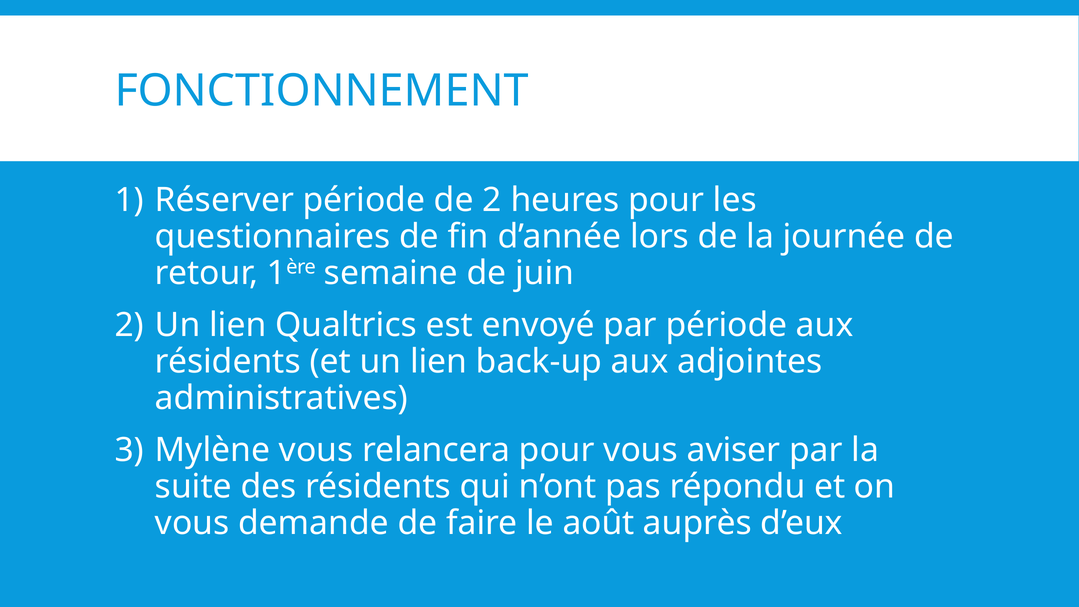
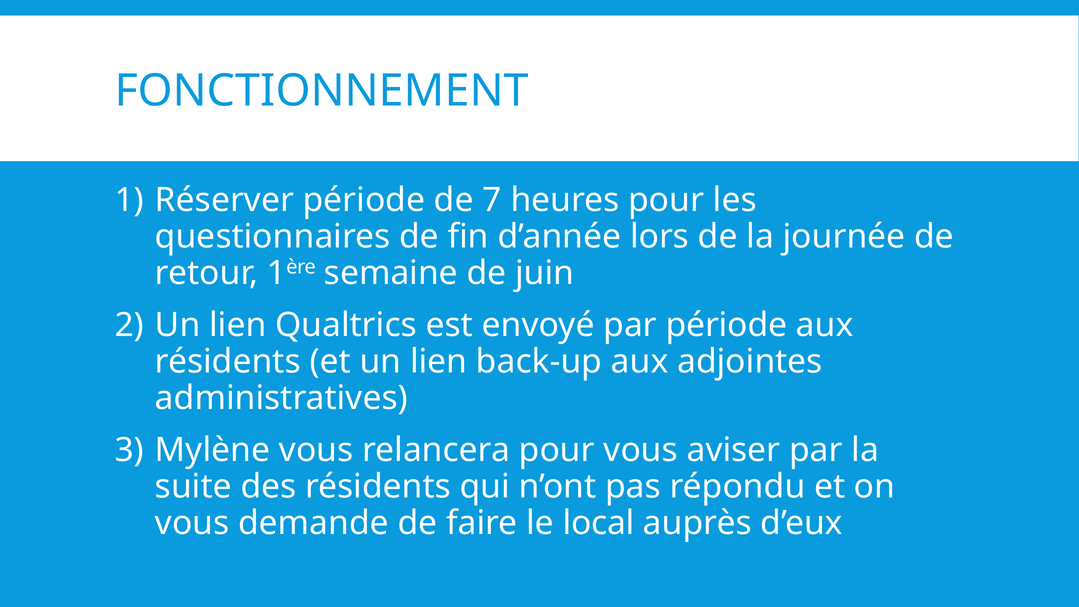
de 2: 2 -> 7 (492, 200)
août: août -> local (599, 523)
